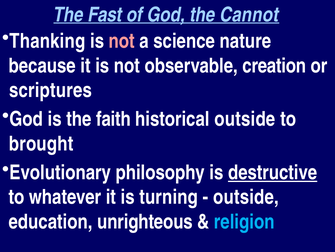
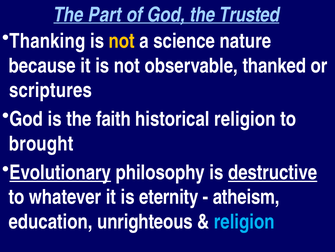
Fast: Fast -> Part (105, 15)
Cannot: Cannot -> Trusted (249, 15)
not colour: pink -> yellow (122, 41)
creation: creation -> thanked (274, 66)
historical outside: outside -> religion (245, 119)
Evolutionary underline: none -> present (60, 172)
turning: turning -> eternity (169, 197)
outside: outside -> atheism (246, 197)
